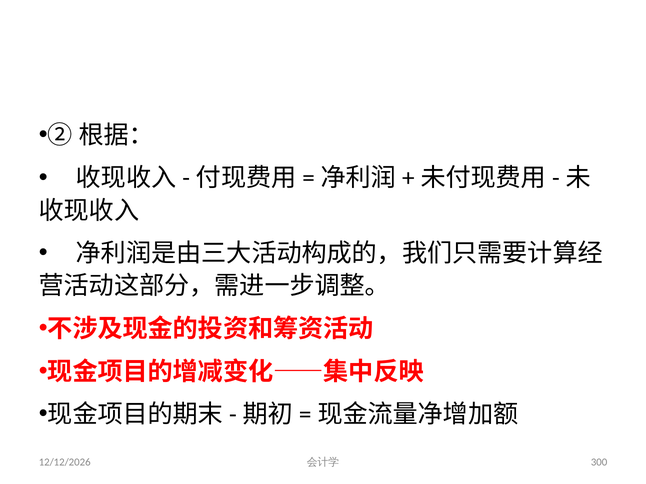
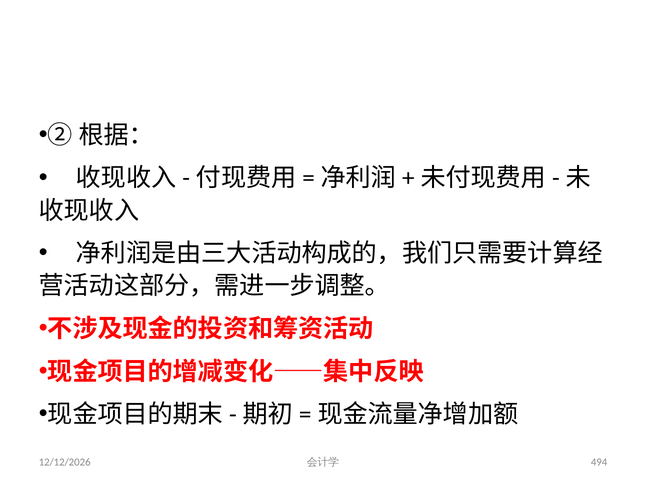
300: 300 -> 494 (599, 463)
